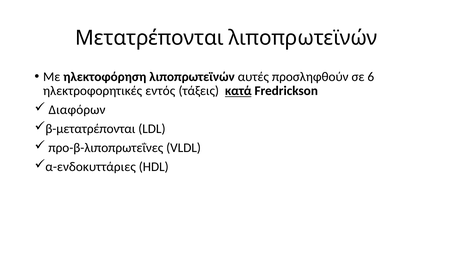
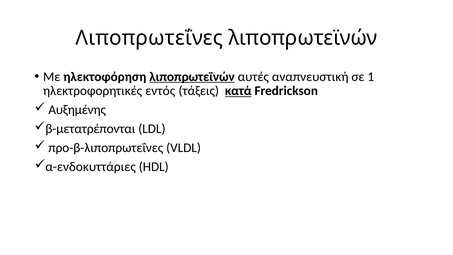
Μετατρέπονται: Μετατρέπονται -> Λιποπρωτεΐνες (149, 38)
λιποπρωτεϊνών underline: none -> present (192, 77)
προσληφθούν: προσληφθούν -> αναπνευστική (310, 77)
6: 6 -> 1 (371, 77)
Διαφόρων: Διαφόρων -> Αυξημένης (77, 110)
